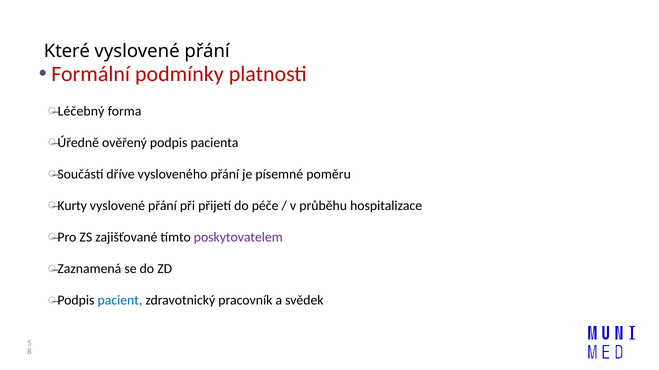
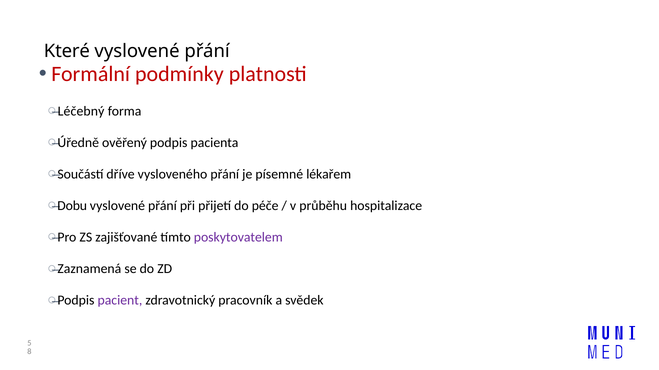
poměru: poměru -> lékařem (329, 175)
Kurty: Kurty -> Dobu (72, 206)
pacient colour: blue -> purple (120, 301)
